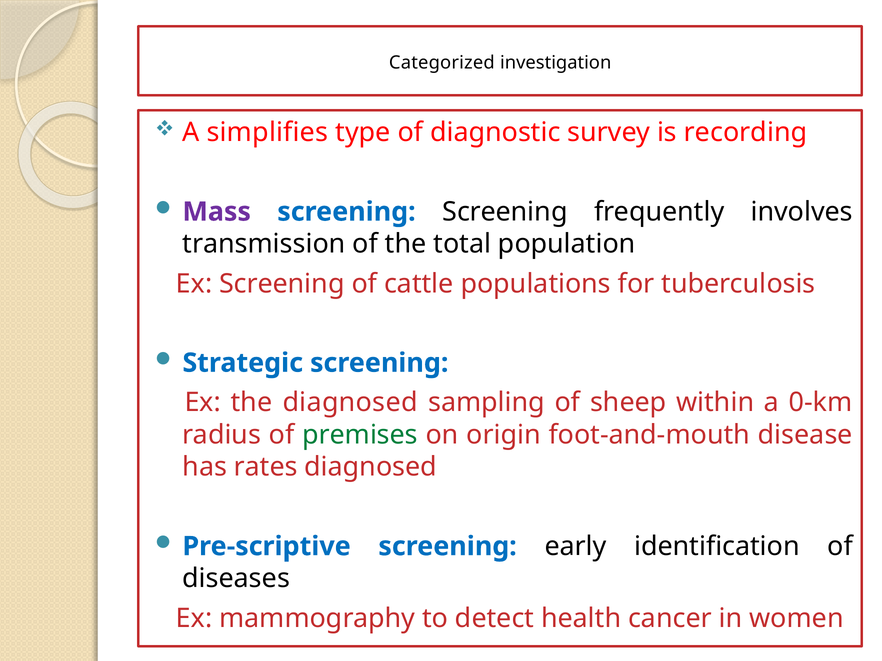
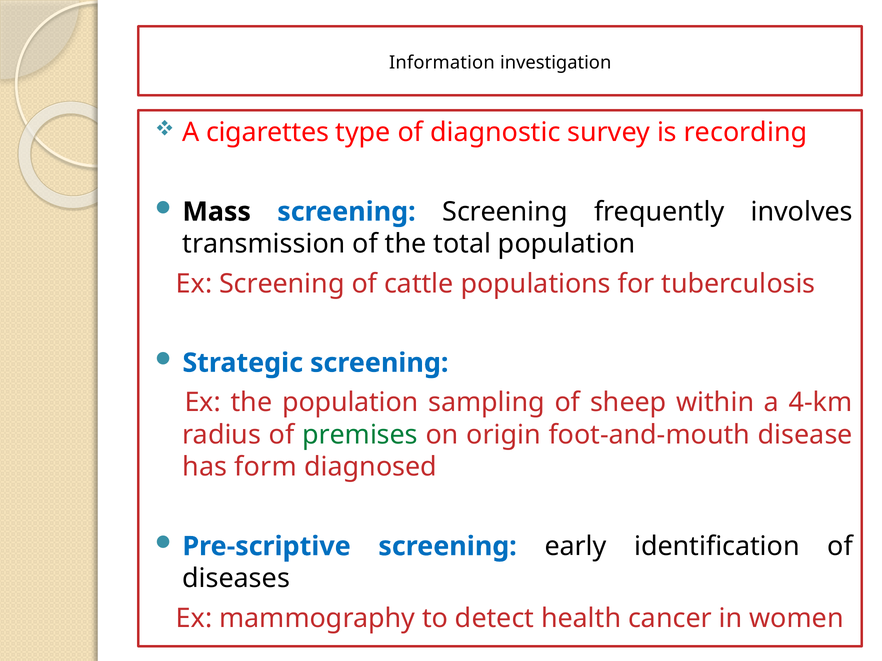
Categorized: Categorized -> Information (442, 63)
simplifies: simplifies -> cigarettes (268, 133)
Mass colour: purple -> black (217, 212)
the diagnosed: diagnosed -> population (350, 403)
0-km: 0-km -> 4-km (821, 403)
rates: rates -> form (266, 467)
